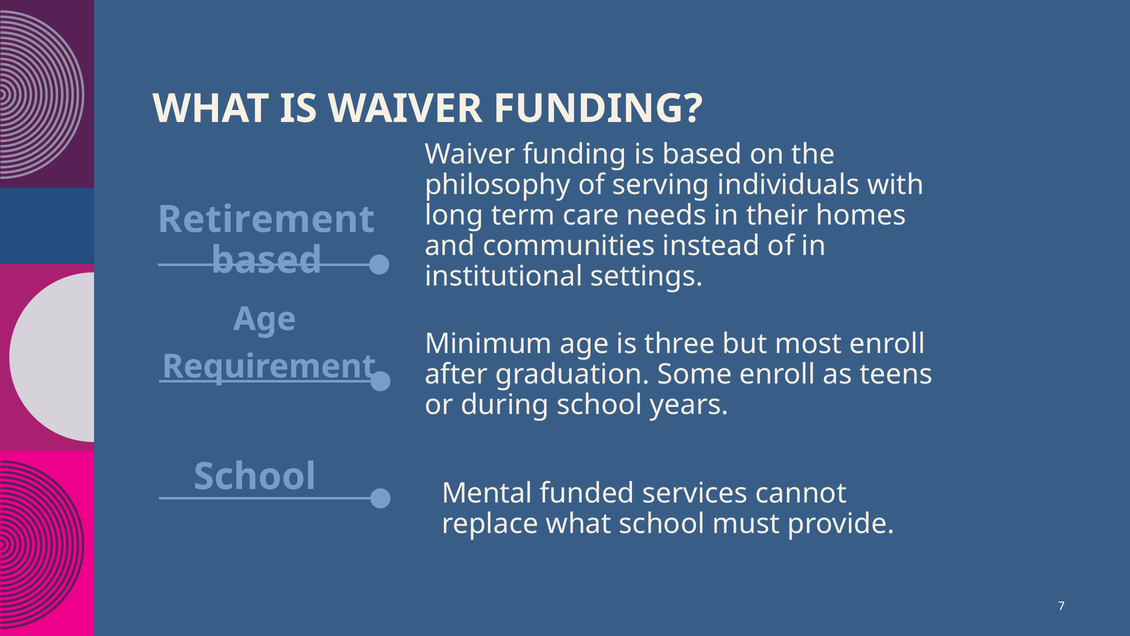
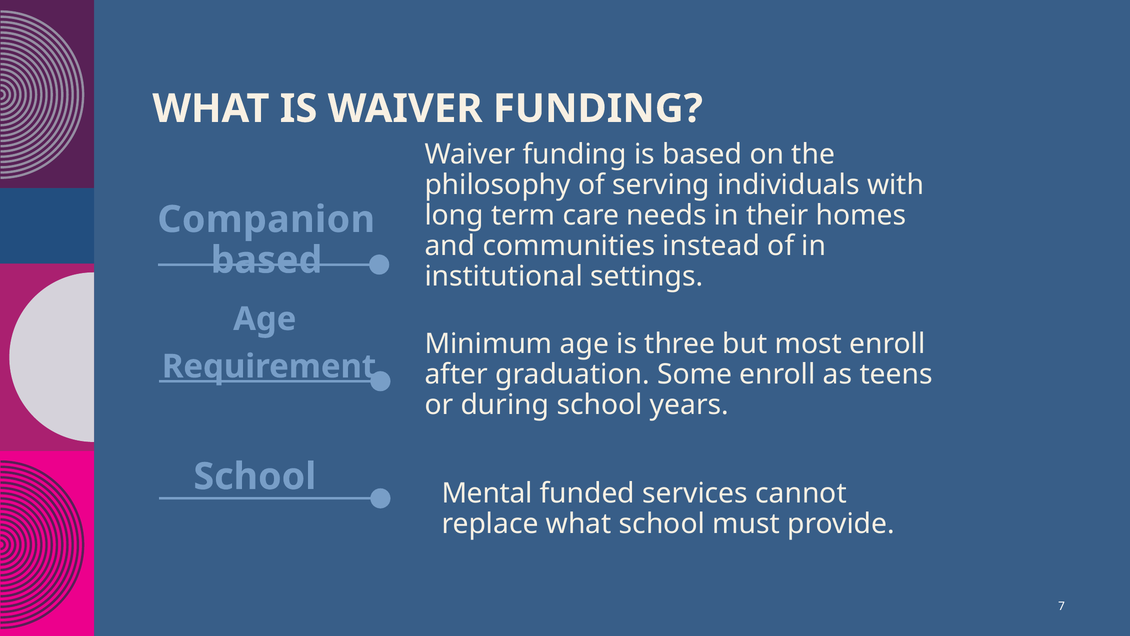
Retirement: Retirement -> Companion (266, 219)
